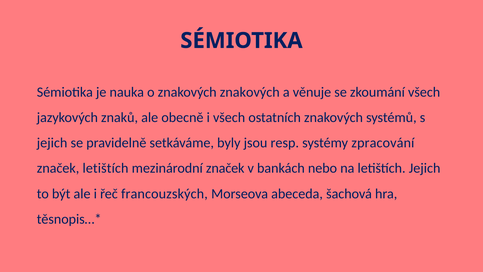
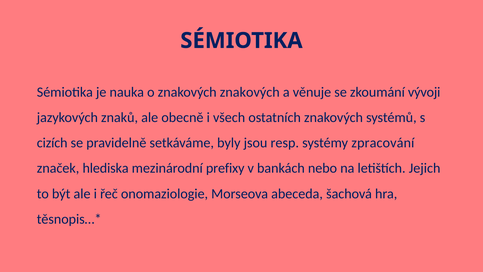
zkoumání všech: všech -> vývoji (424, 92)
jejich: jejich -> cizích (52, 143)
značek letištích: letištích -> hlediska (106, 168)
mezinárodní značek: značek -> prefixy (225, 168)
francouzských: francouzských -> onomaziologie (165, 194)
